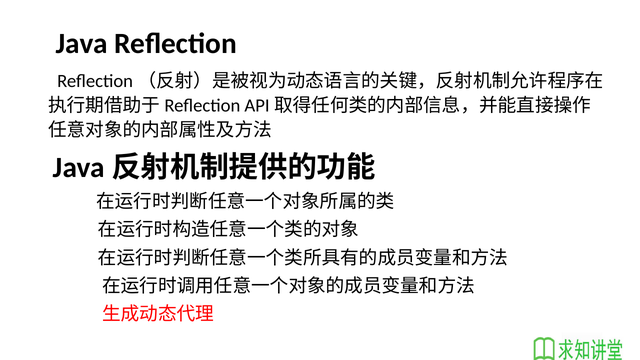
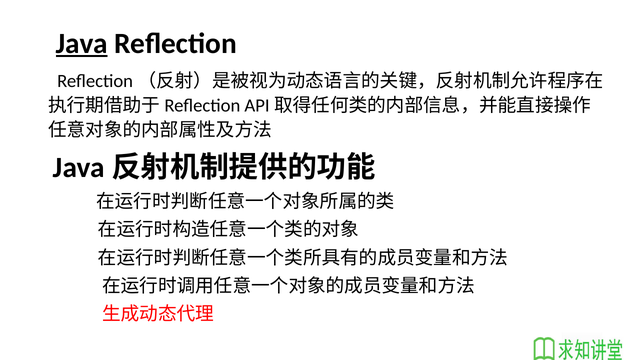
Java underline: none -> present (82, 43)
